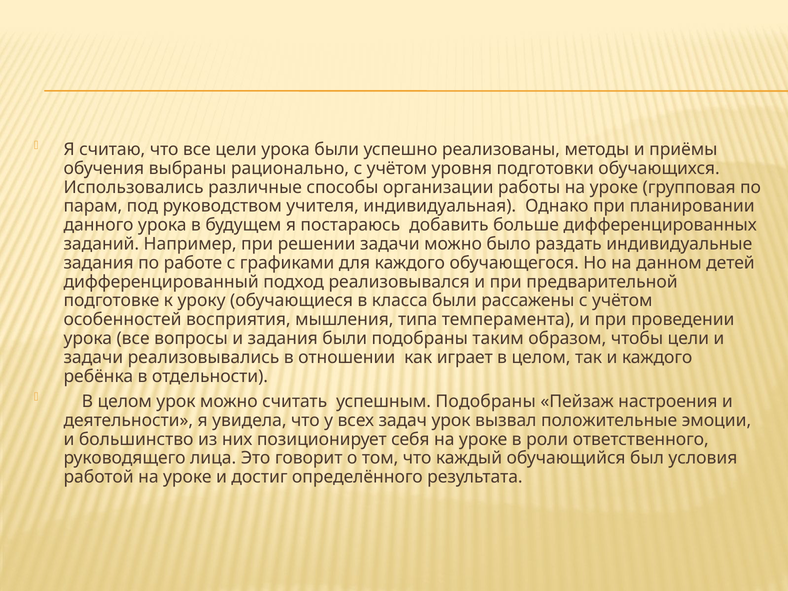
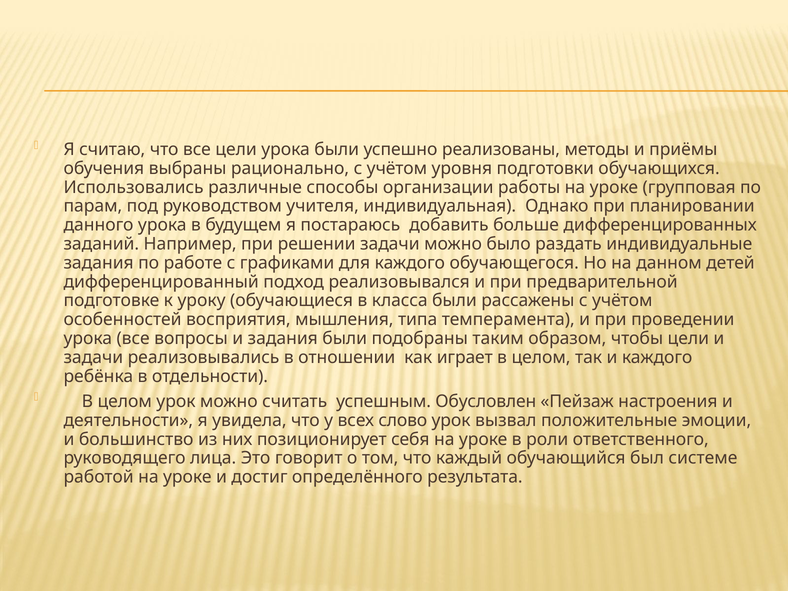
успешным Подобраны: Подобраны -> Обусловлен (486, 401)
задач: задач -> слово (403, 420)
условия: условия -> системе (703, 458)
